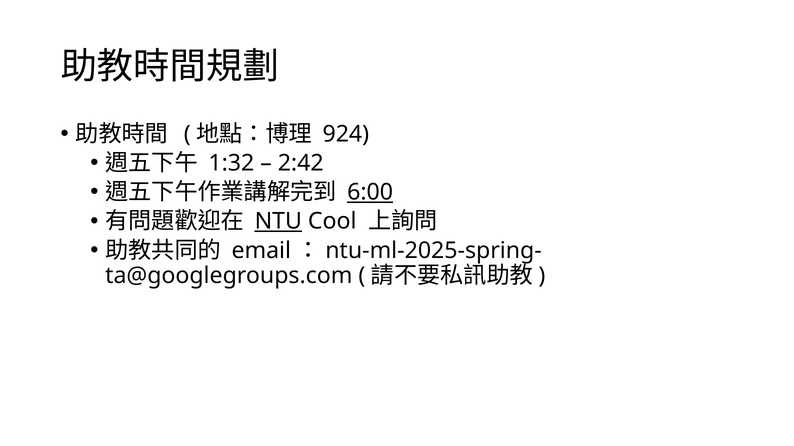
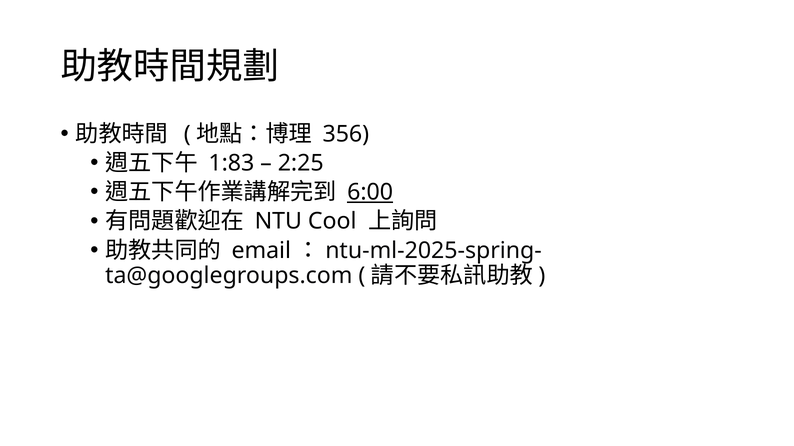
924: 924 -> 356 (346, 134)
1:32: 1:32 -> 1:83 (231, 163)
2:42: 2:42 -> 2:25 (301, 163)
NTU underline: present -> none (278, 222)
